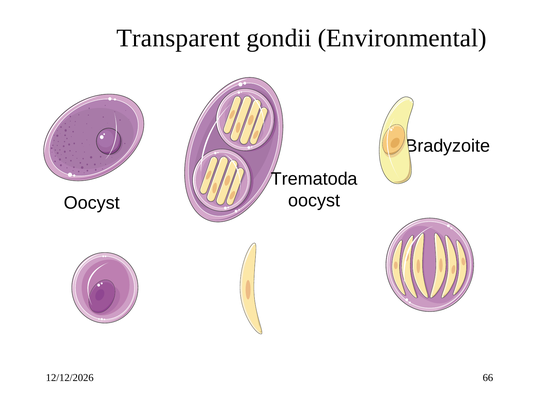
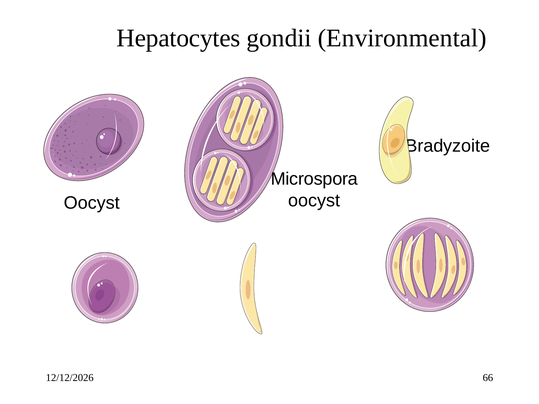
Transparent: Transparent -> Hepatocytes (179, 38)
Trematoda: Trematoda -> Microspora (314, 179)
